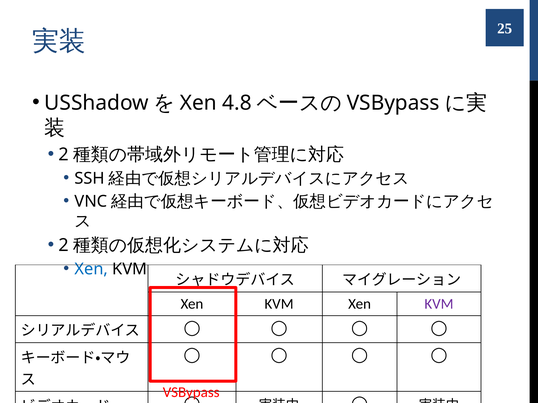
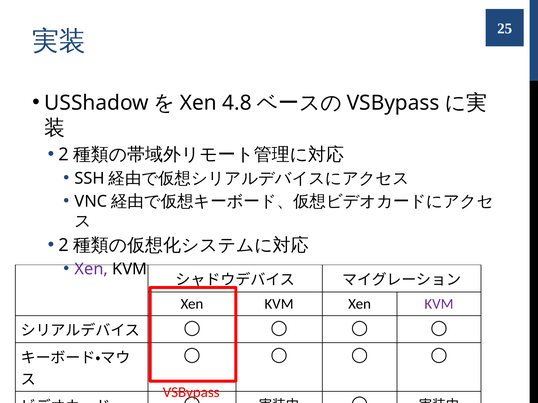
Xen colour: blue -> purple (91, 269)
